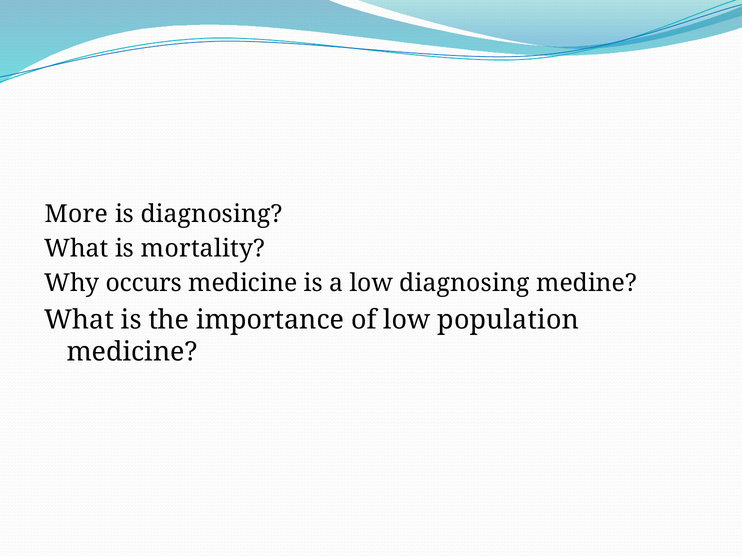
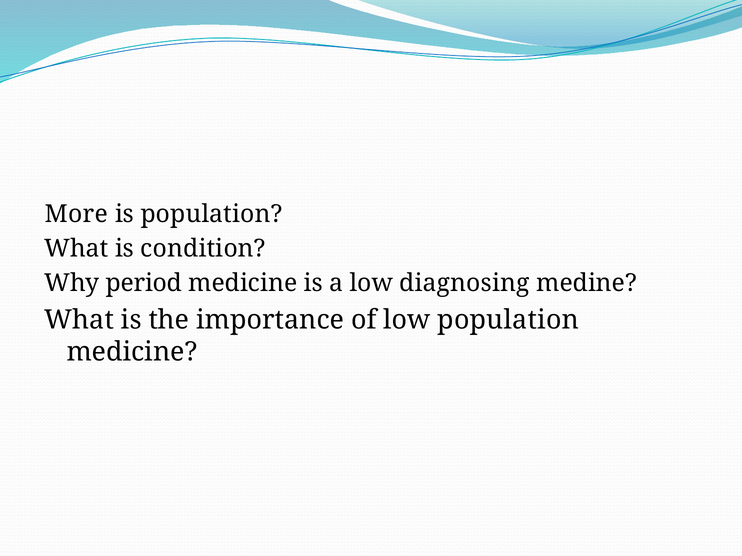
is diagnosing: diagnosing -> population (212, 214)
mortality: mortality -> condition (203, 249)
occurs: occurs -> period (144, 284)
